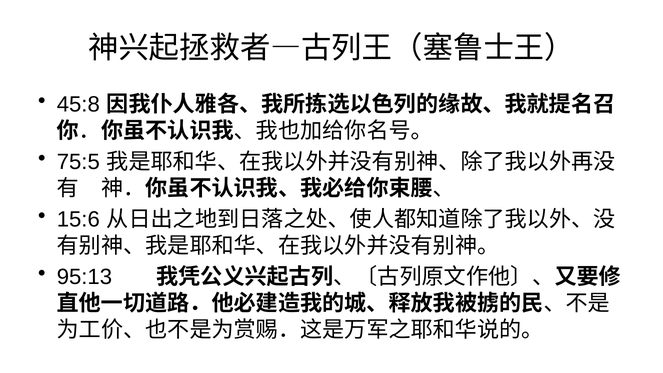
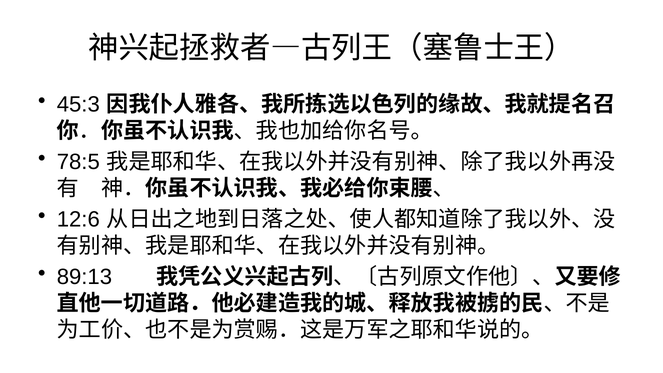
45:8: 45:8 -> 45:3 (78, 104)
75:5: 75:5 -> 78:5 (78, 162)
15:6: 15:6 -> 12:6 (78, 219)
95:13: 95:13 -> 89:13 (84, 277)
